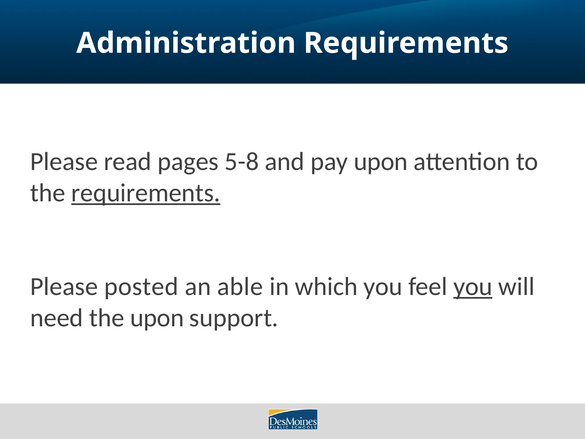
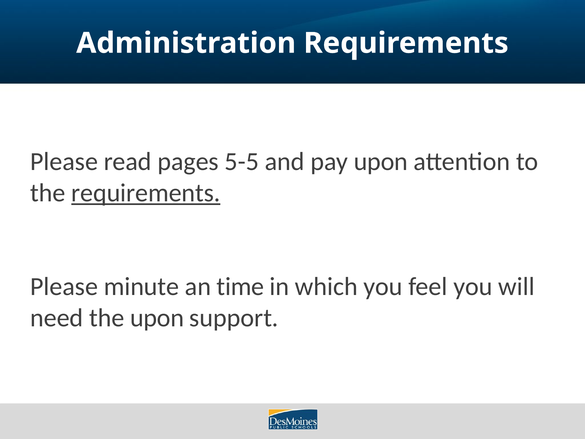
5-8: 5-8 -> 5-5 (242, 162)
posted: posted -> minute (141, 286)
able: able -> time (240, 286)
you underline: present -> none (473, 286)
